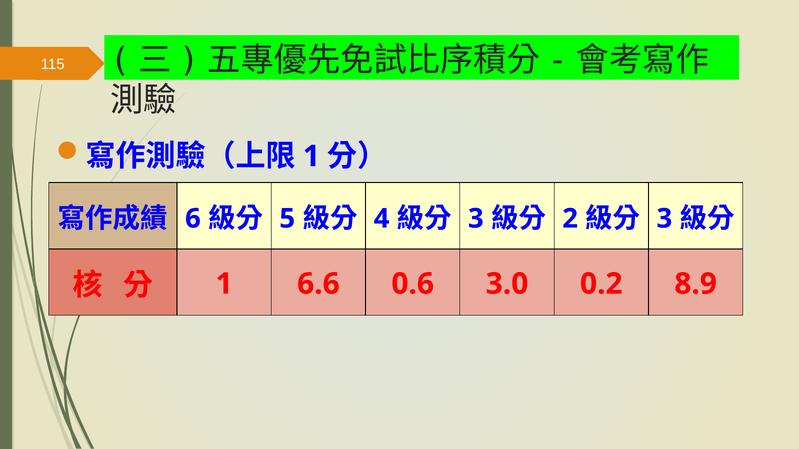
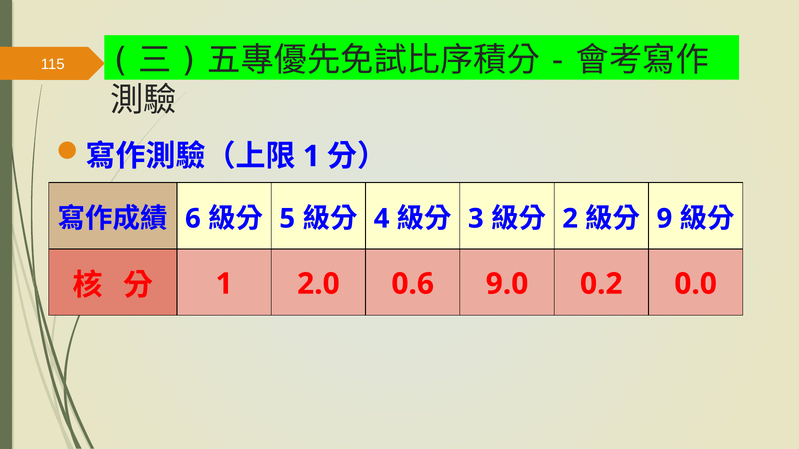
3: 3 -> 9 (664, 219)
6.6: 6.6 -> 2.0 (318, 284)
3.0: 3.0 -> 9.0 (507, 284)
8.9: 8.9 -> 0.0 (696, 284)
